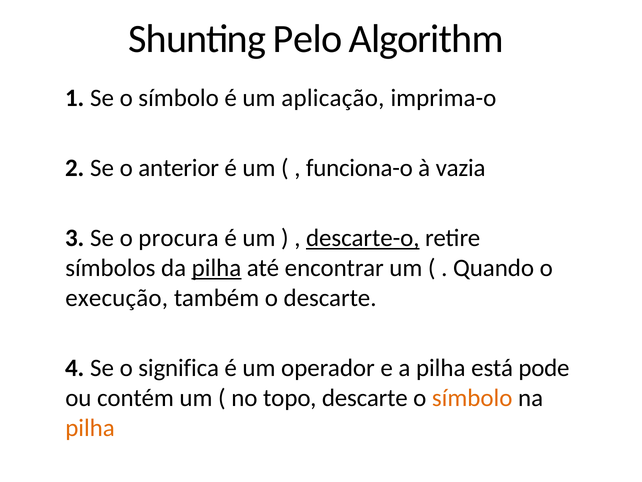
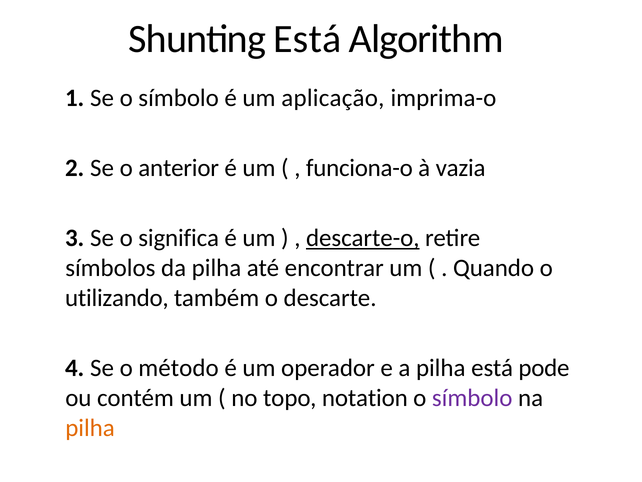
Shunting Pelo: Pelo -> Está (307, 39)
procura: procura -> significa (179, 238)
pilha underline: present -> none (216, 268)
execução: execução -> utilizando (117, 298)
significa: significa -> método (179, 368)
topo descarte: descarte -> notation (365, 398)
símbolo colour: orange -> purple (472, 398)
